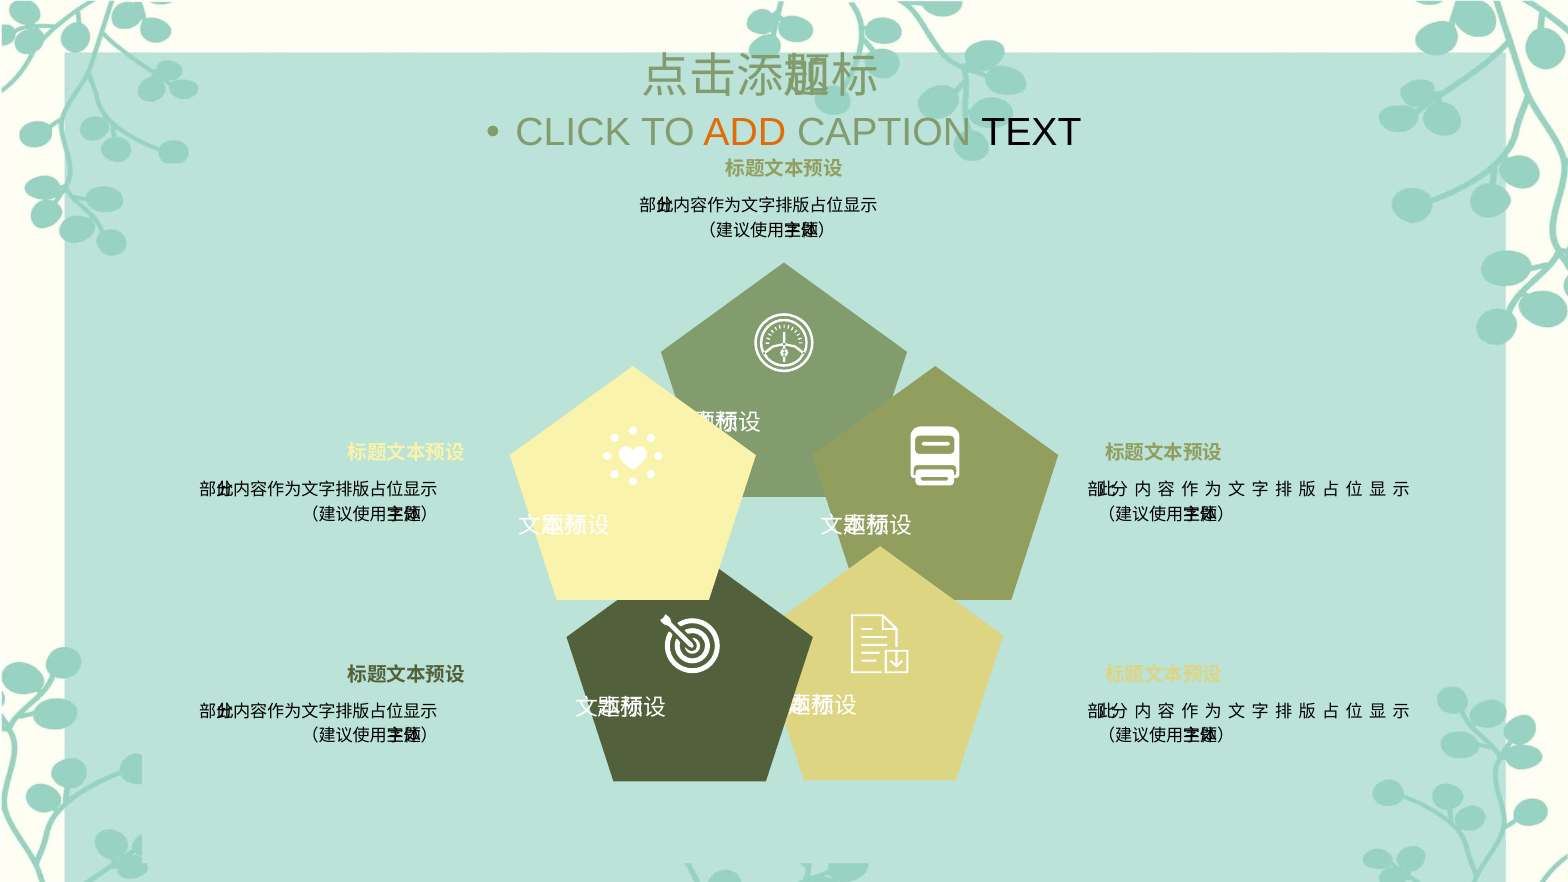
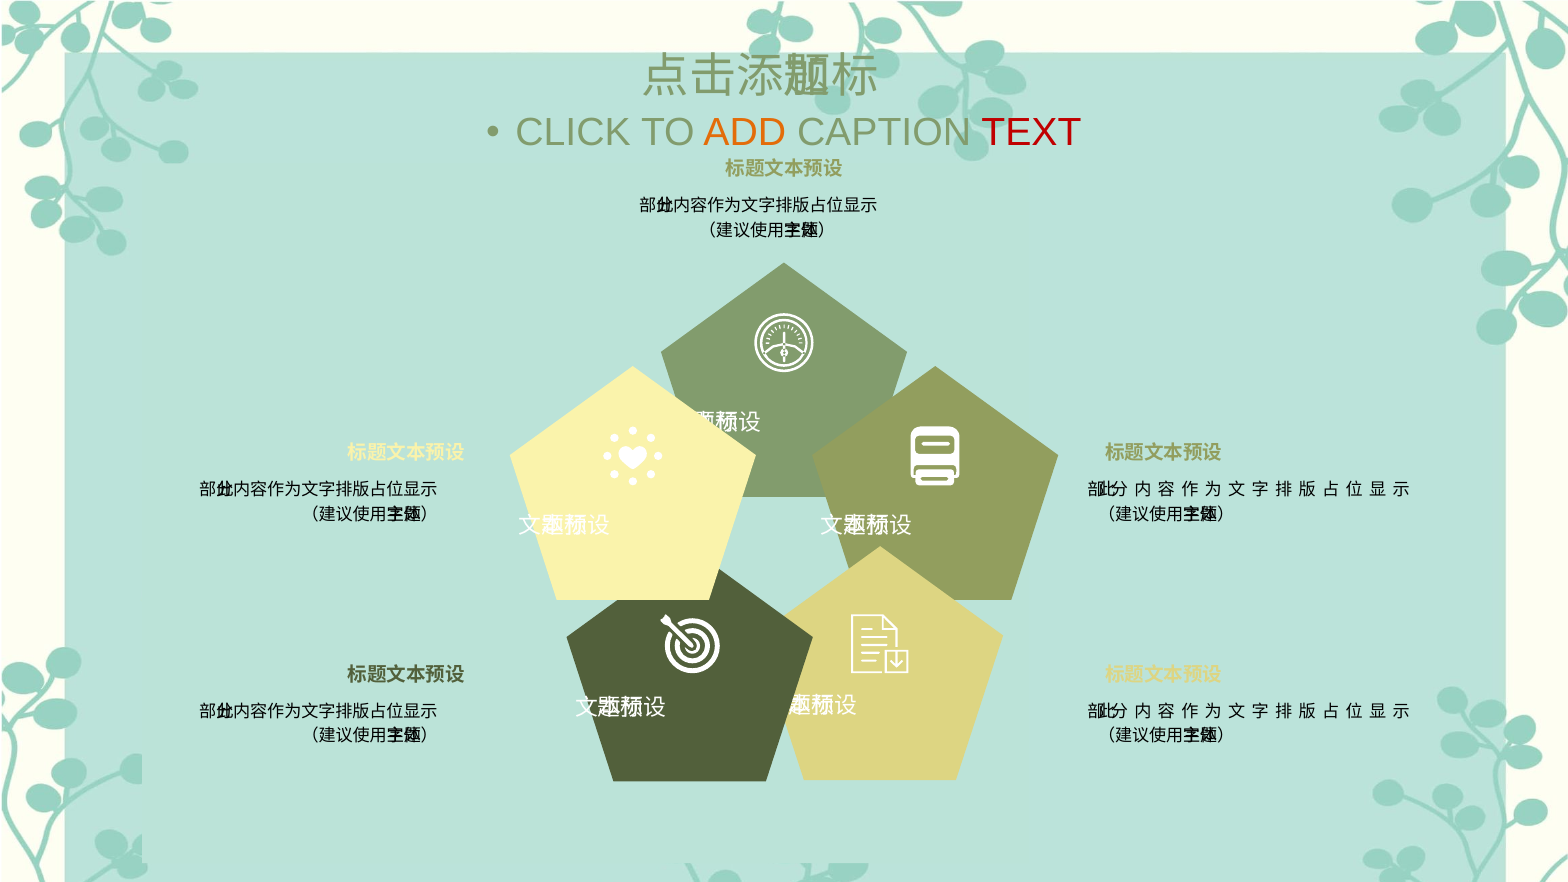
TEXT colour: black -> red (1031, 133)
